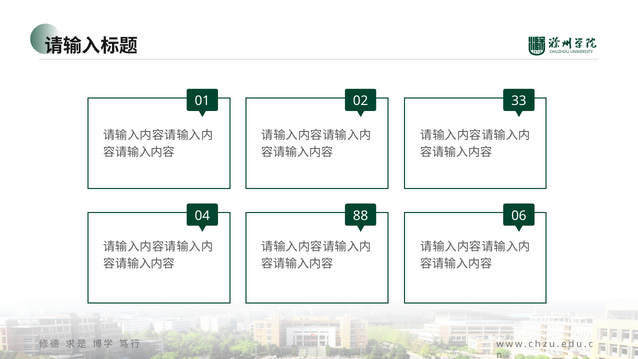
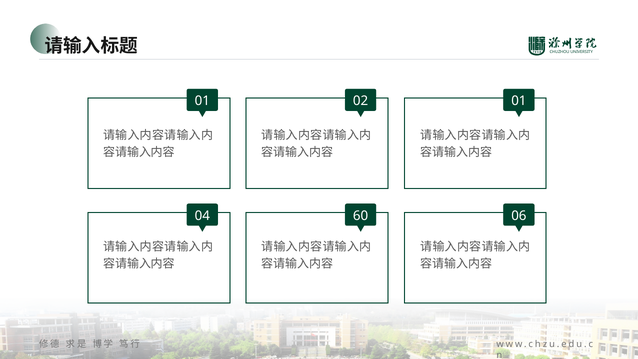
02 33: 33 -> 01 (519, 101)
88: 88 -> 60 (361, 216)
